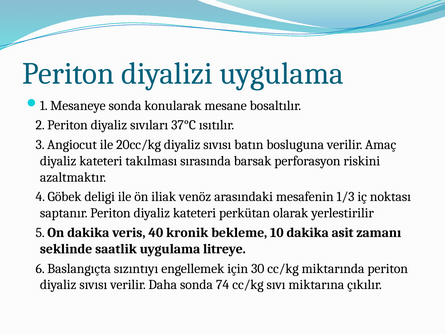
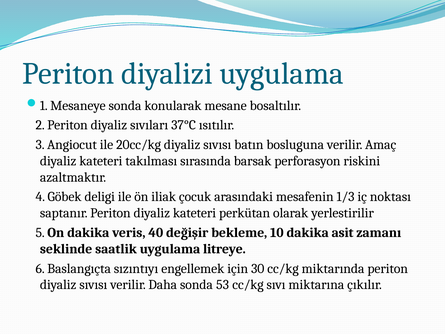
venöz: venöz -> çocuk (195, 197)
kronik: kronik -> değişir (187, 232)
74: 74 -> 53 (223, 285)
